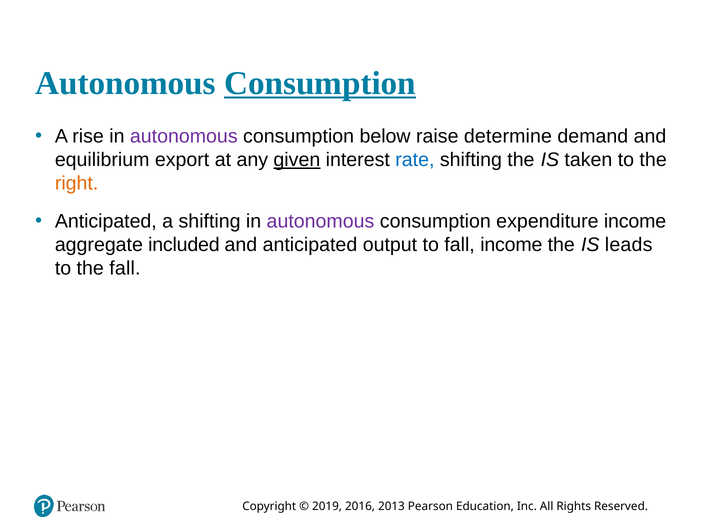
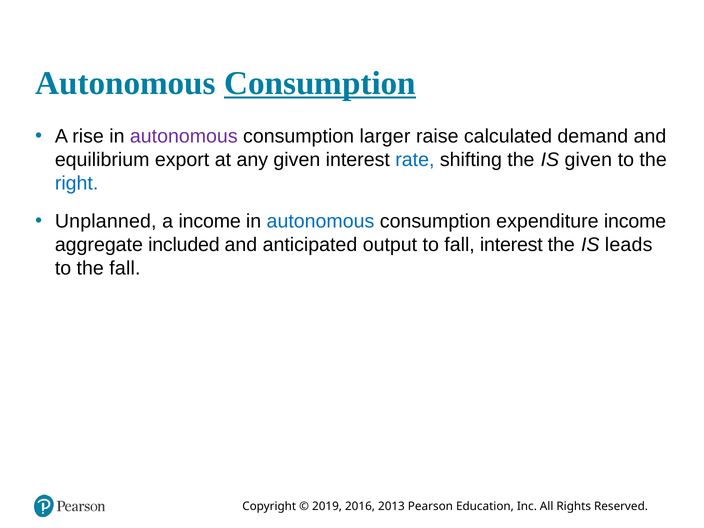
below: below -> larger (385, 136)
determine: determine -> calculated (508, 136)
given underline: present -> none (297, 160)
IS taken: taken -> given (588, 160)
right colour: orange -> blue (77, 183)
Anticipated: Anticipated -> Unplanned (106, 221)
a shifting: shifting -> income (210, 221)
autonomous colour: purple -> blue (320, 221)
fall income: income -> interest (511, 245)
